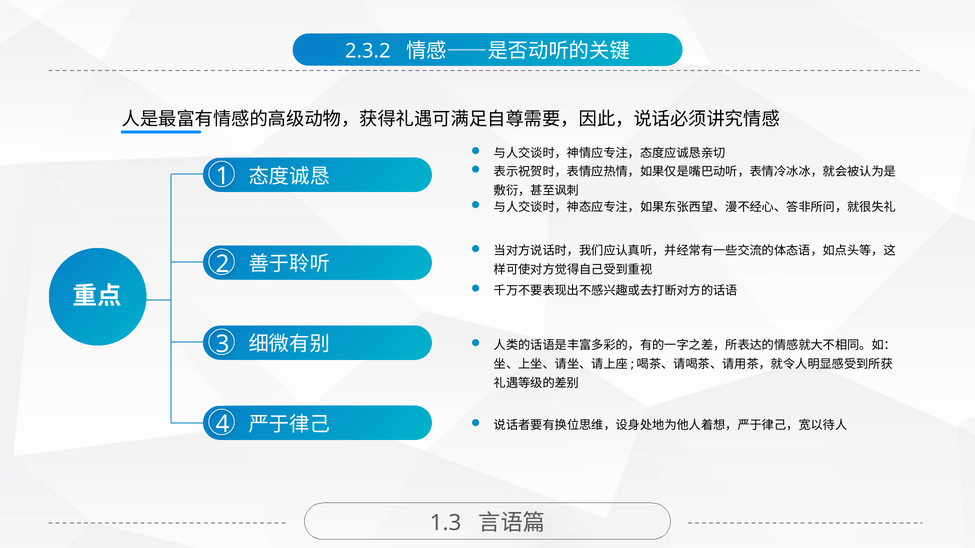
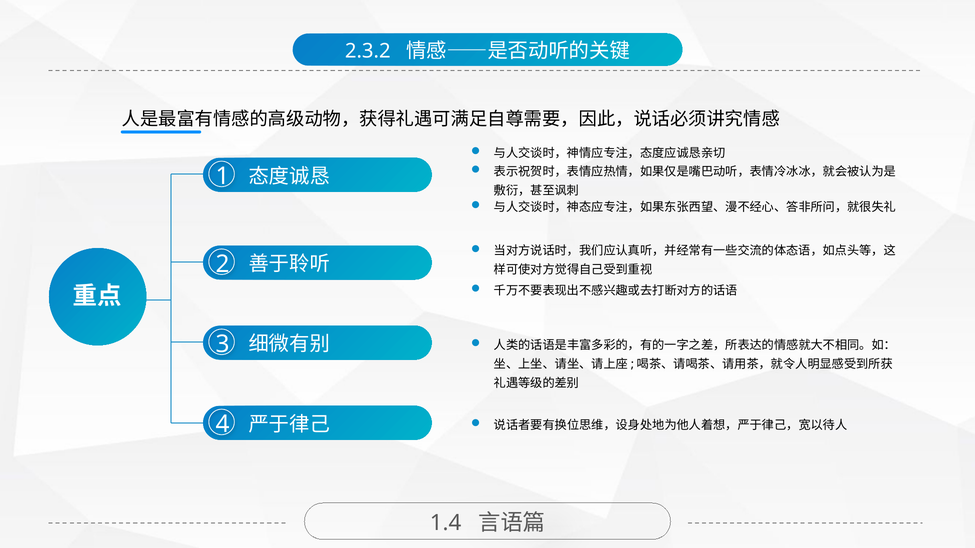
1.3: 1.3 -> 1.4 (446, 523)
